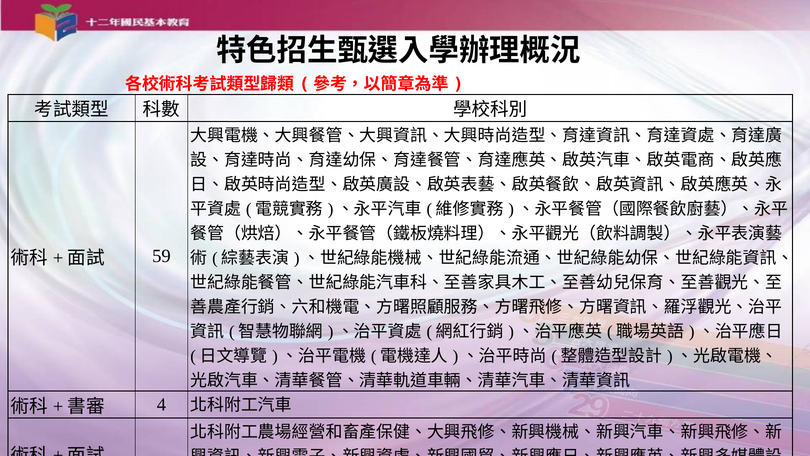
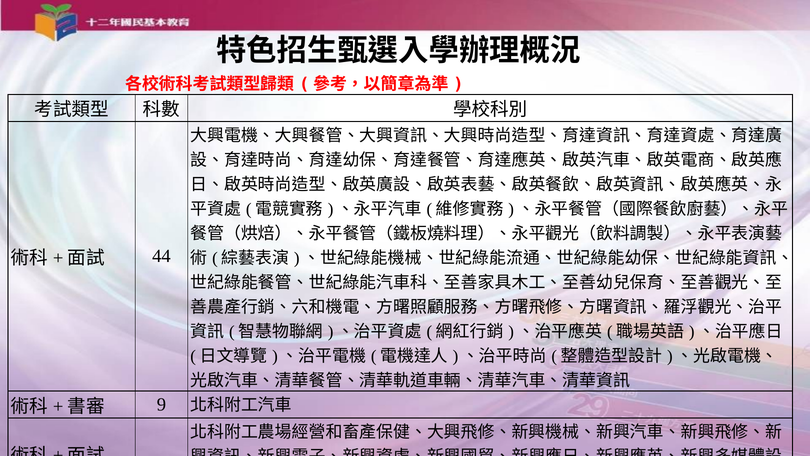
59: 59 -> 44 (161, 256)
4: 4 -> 9 (161, 404)
